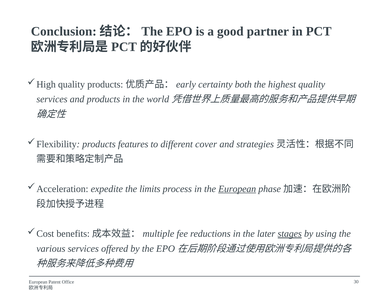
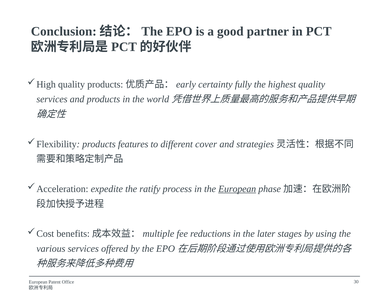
both: both -> fully (243, 84)
limits: limits -> ratify (150, 189)
stages underline: present -> none (290, 233)
